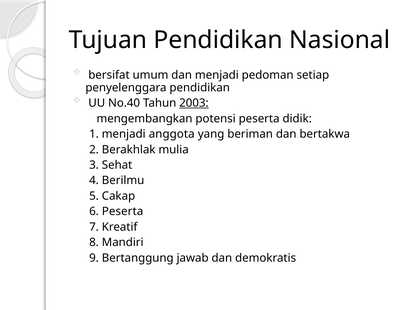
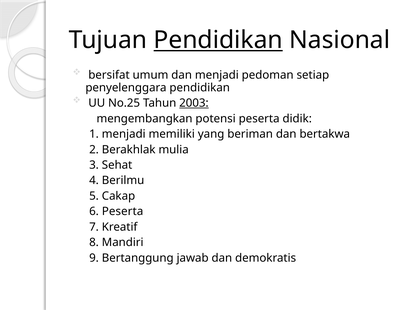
Pendidikan underline: none -> present (218, 40)
No.40: No.40 -> No.25 (124, 103)
anggota: anggota -> memiliki (172, 134)
